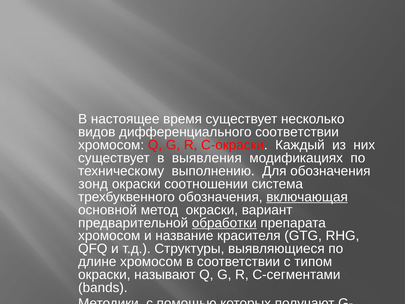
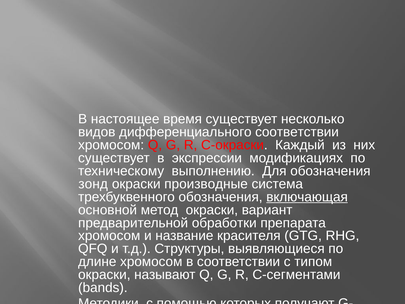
выявления: выявления -> экспрессии (207, 158)
соотношении: соотношении -> производные (206, 184)
обработки underline: present -> none (224, 223)
